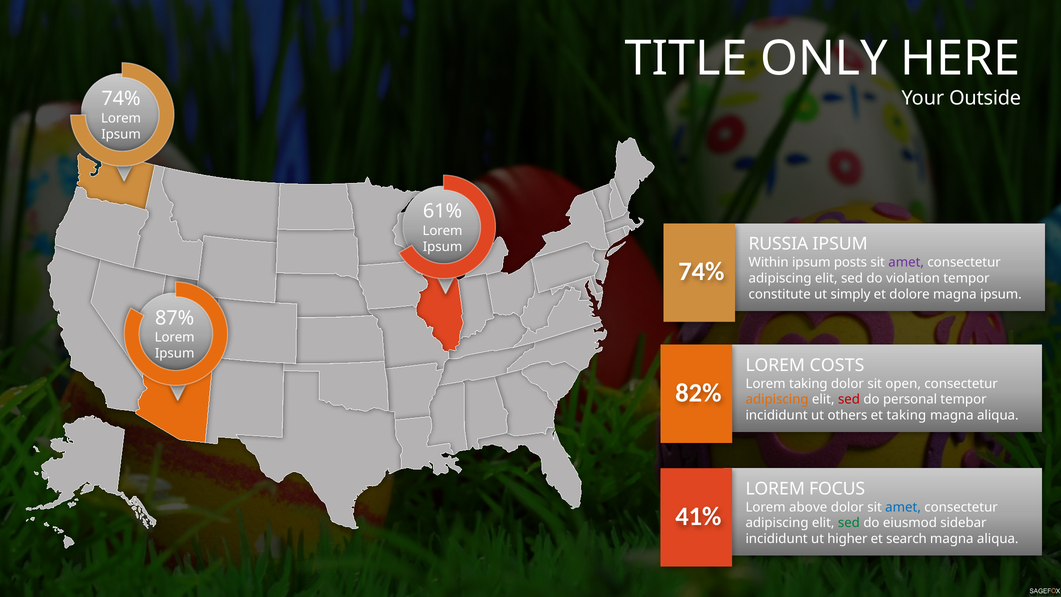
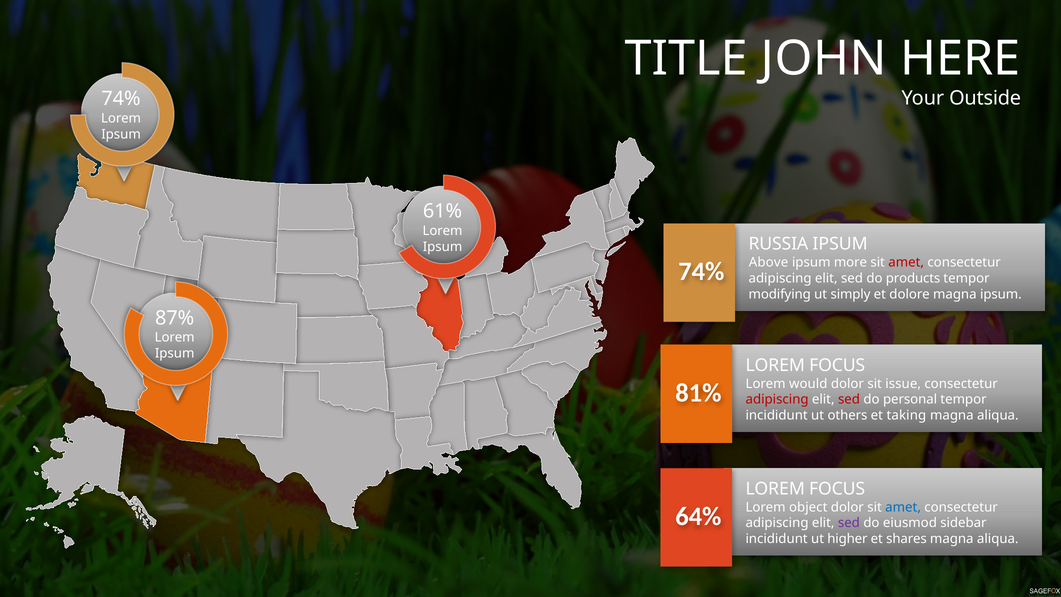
ONLY: ONLY -> JOHN (824, 59)
Within: Within -> Above (769, 262)
posts: posts -> more (850, 262)
amet colour: purple -> red (906, 262)
violation: violation -> products (913, 278)
constitute: constitute -> modifying (780, 294)
COSTS: COSTS -> FOCUS (837, 365)
Lorem taking: taking -> would (808, 384)
open: open -> issue (903, 384)
82%: 82% -> 81% (698, 393)
adipiscing colour: orange -> red (777, 399)
above: above -> object (808, 507)
41%: 41% -> 64% (698, 516)
sed colour: green -> purple (849, 523)
search: search -> shares (906, 539)
